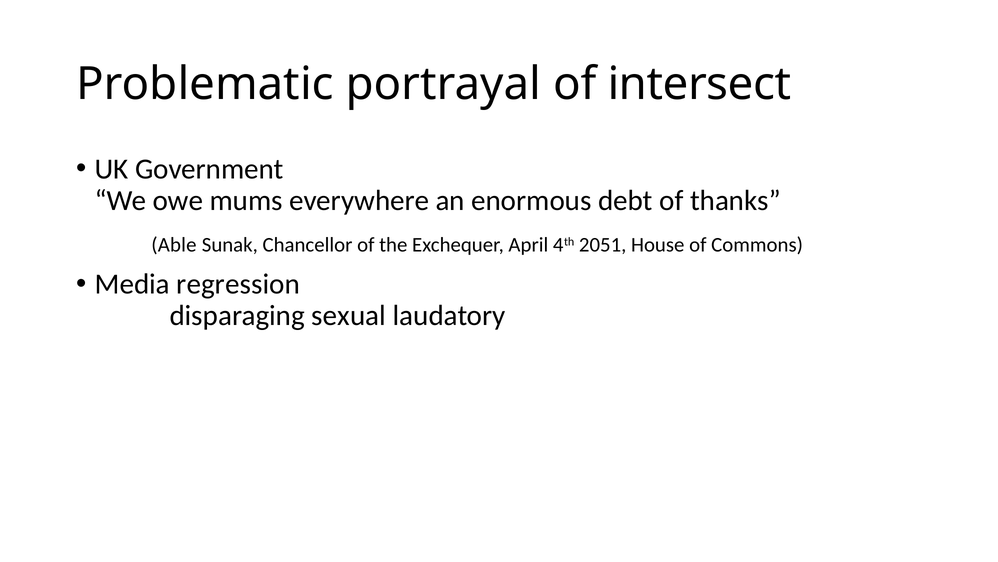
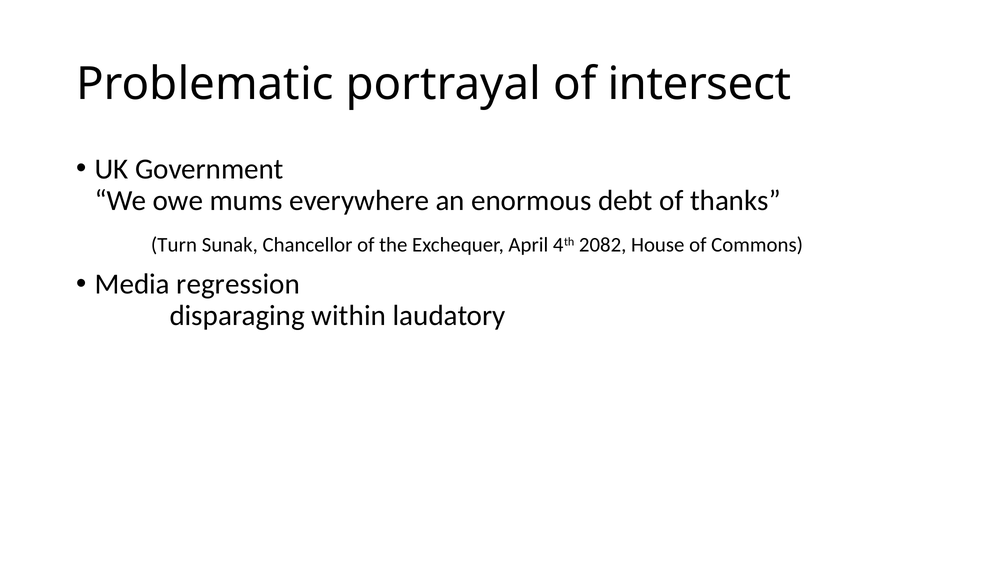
Able: Able -> Turn (174, 245)
2051: 2051 -> 2082 (603, 245)
sexual: sexual -> within (349, 315)
